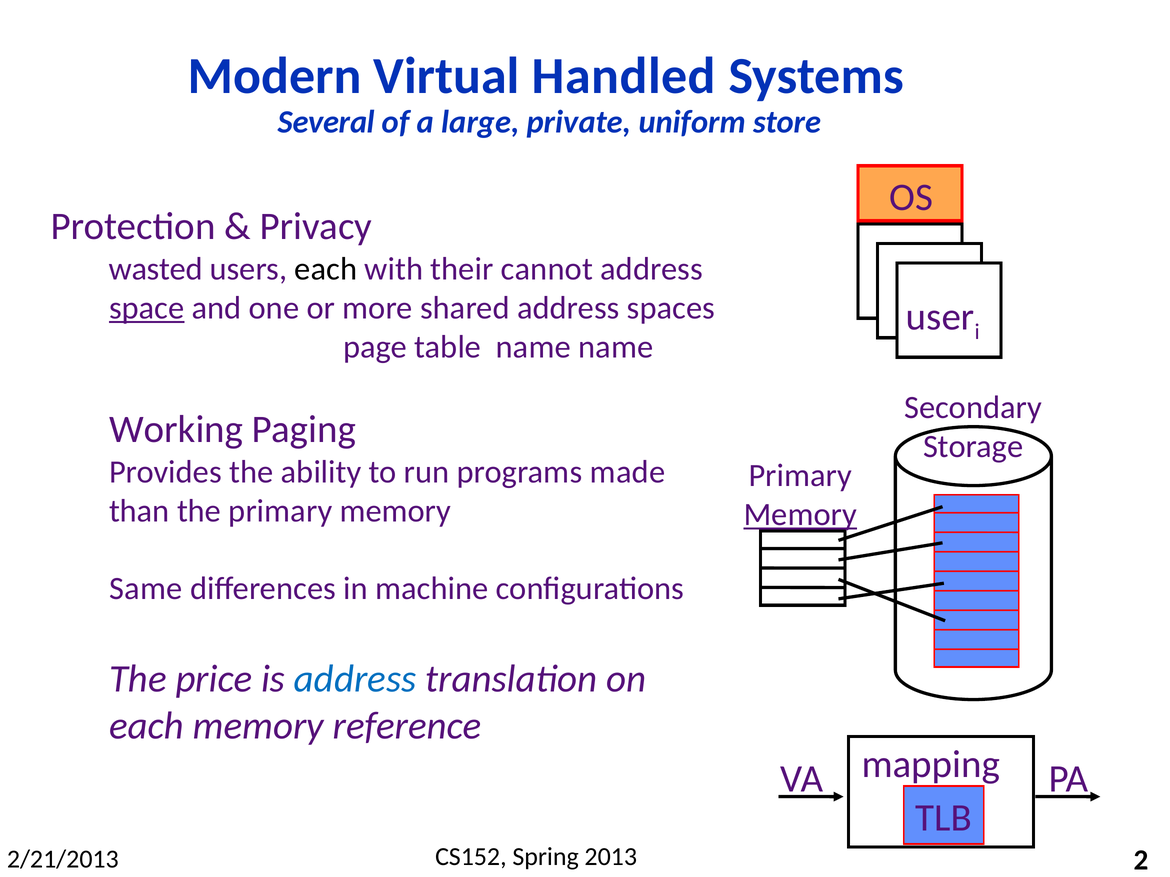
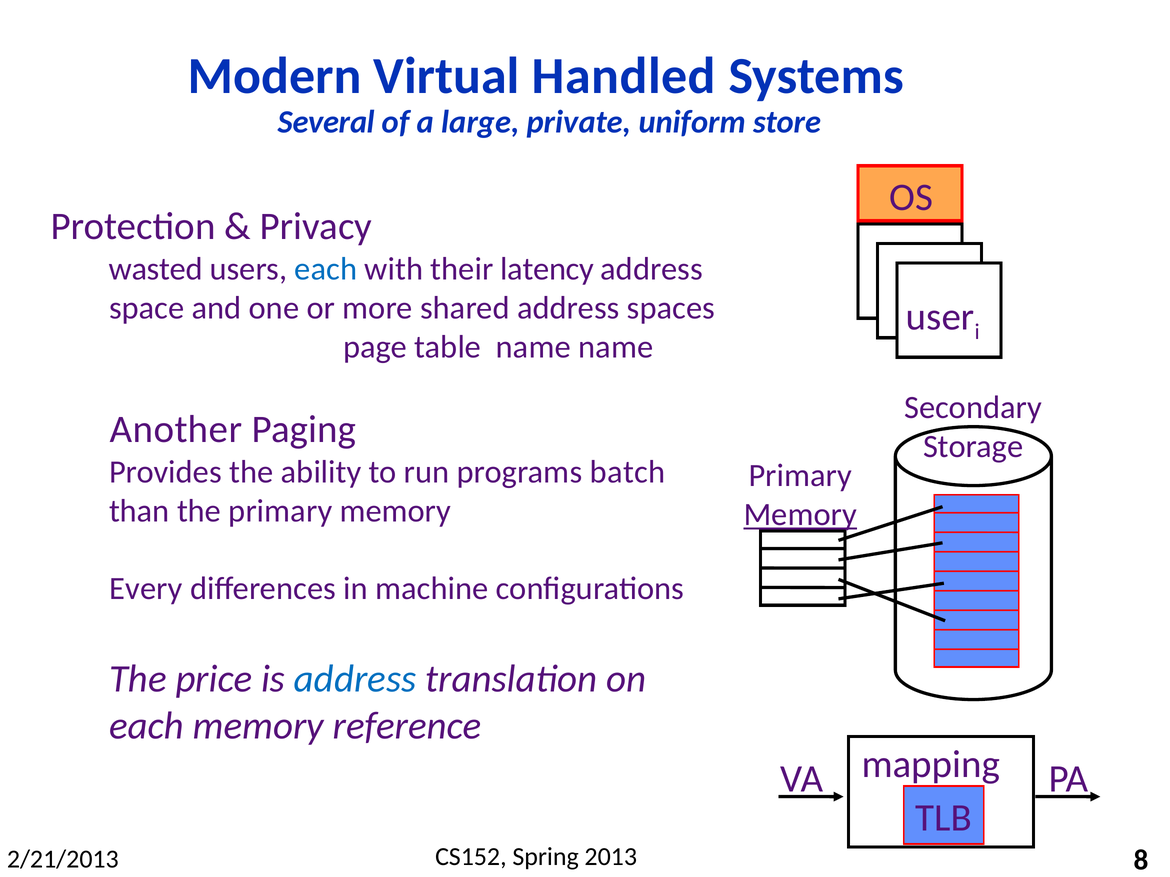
each colour: black -> blue (326, 269)
cannot: cannot -> latency (547, 269)
space underline: present -> none (147, 308)
Working: Working -> Another (176, 430)
made: made -> batch (628, 472)
Same: Same -> Every (146, 589)
2: 2 -> 8 (1141, 861)
